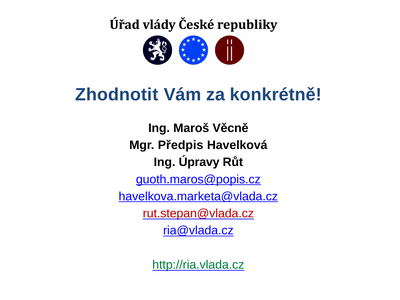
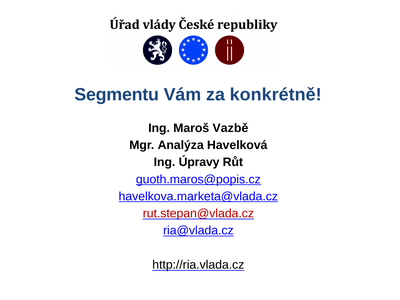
Zhodnotit: Zhodnotit -> Segmentu (117, 95)
Věcně: Věcně -> Vazbě (230, 128)
Předpis: Předpis -> Analýza (181, 145)
http://ria.vlada.cz colour: green -> black (198, 265)
